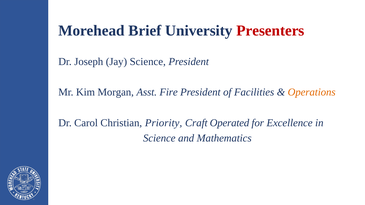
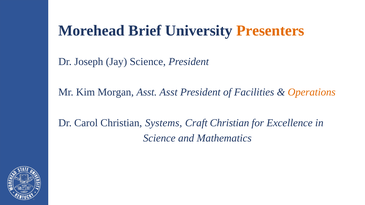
Presenters colour: red -> orange (270, 31)
Asst Fire: Fire -> Asst (169, 92)
Priority: Priority -> Systems (164, 123)
Craft Operated: Operated -> Christian (229, 123)
